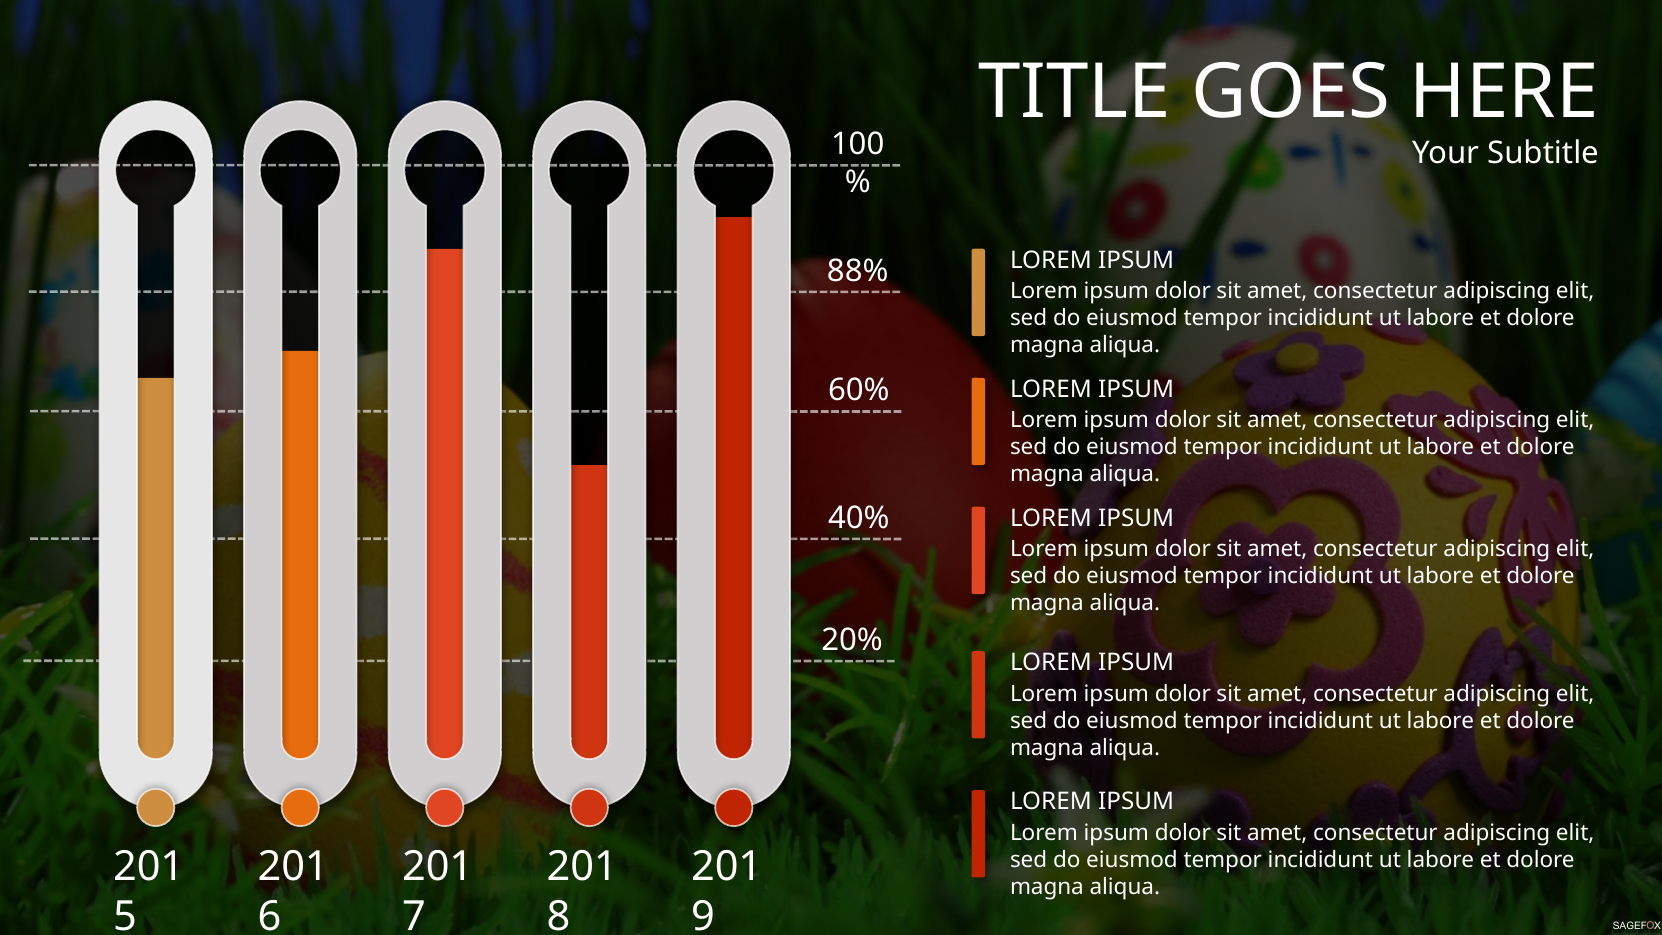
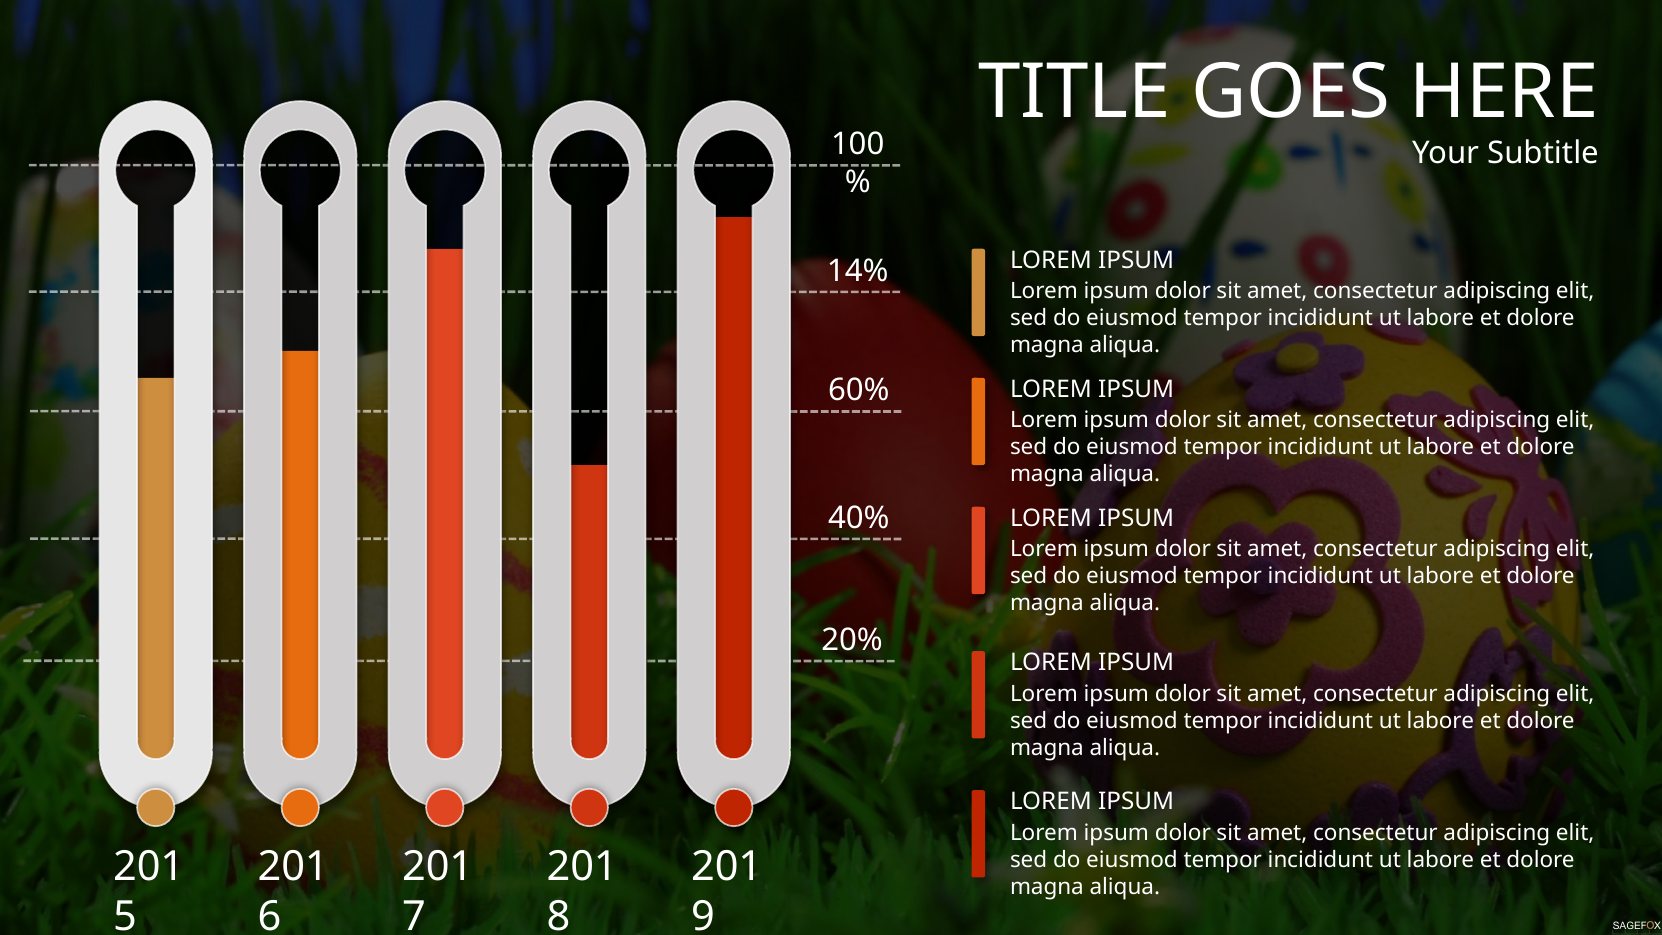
88%: 88% -> 14% (858, 271)
